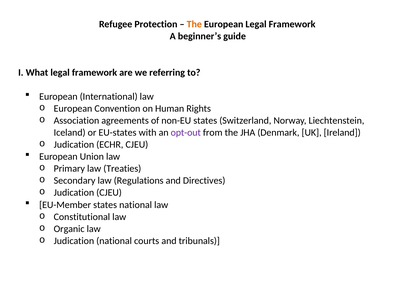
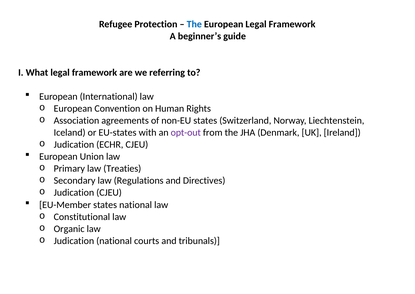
The colour: orange -> blue (194, 24)
